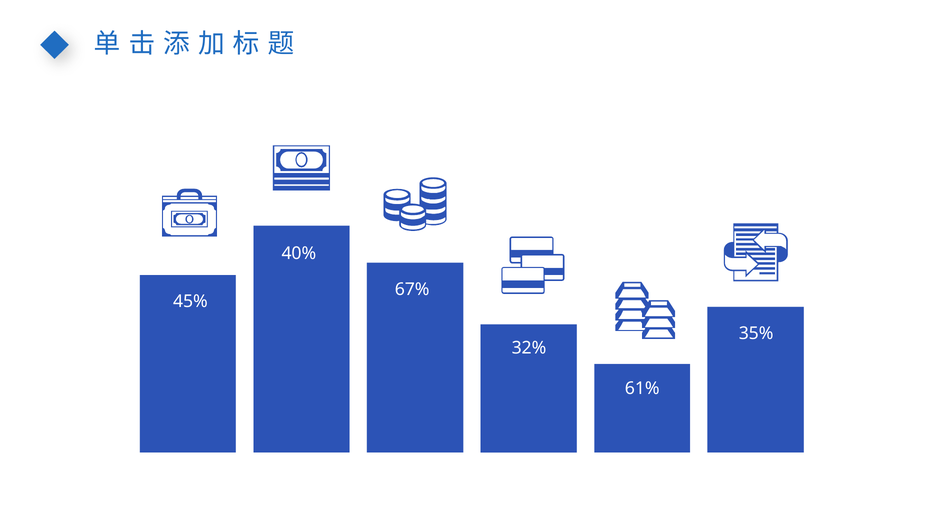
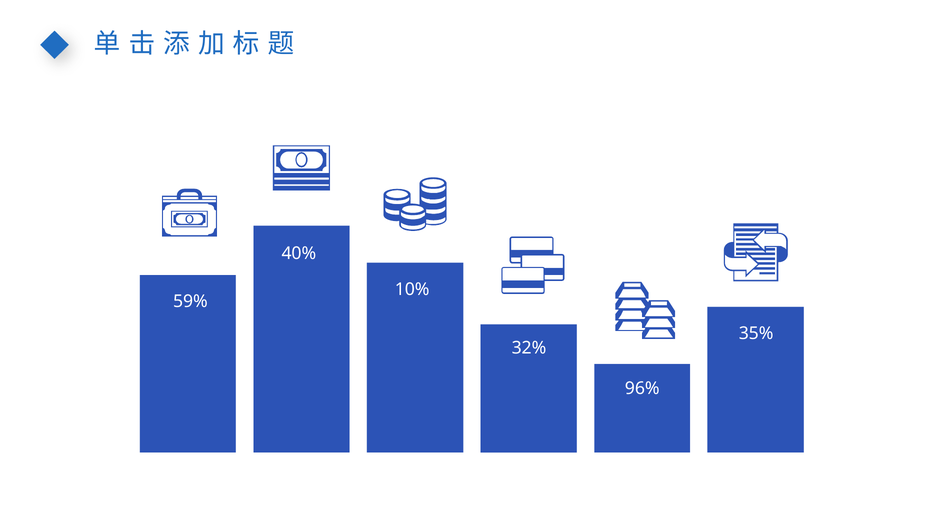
67%: 67% -> 10% (412, 290)
45%: 45% -> 59% (190, 302)
61%: 61% -> 96% (642, 389)
